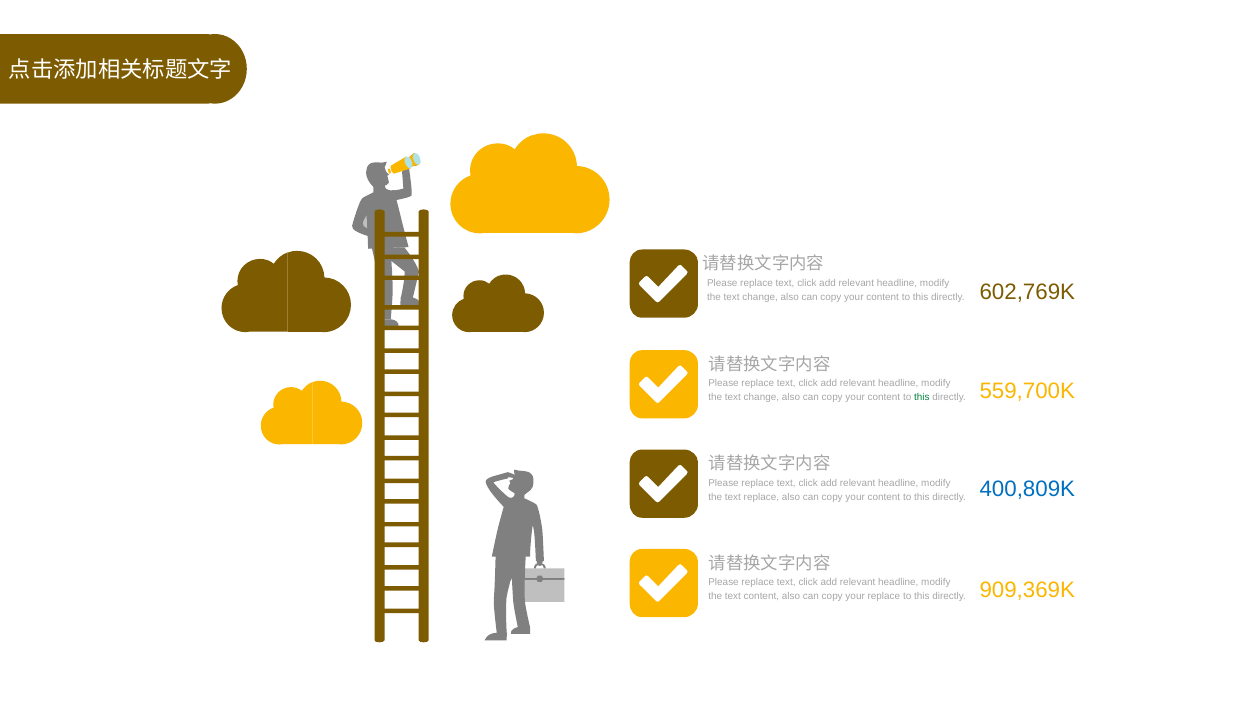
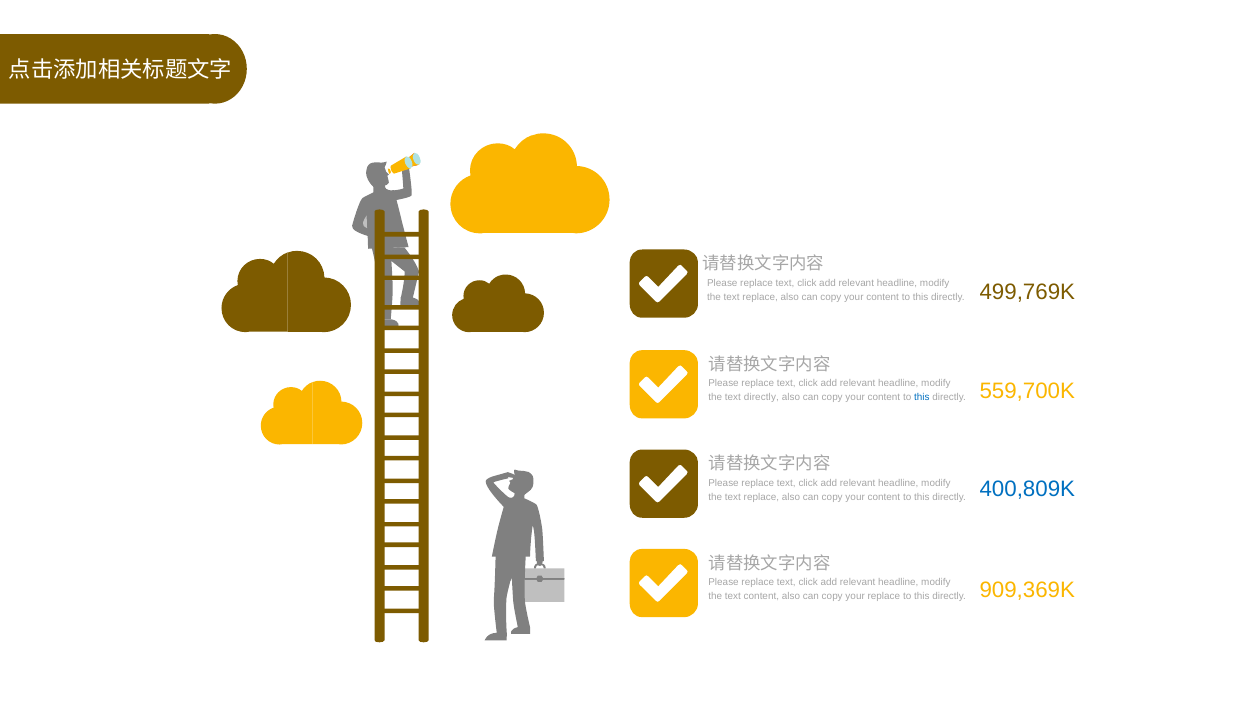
change: change -> replace (760, 297)
602,769K: 602,769K -> 499,769K (1027, 292)
change: change -> directly (761, 398)
this colour: green -> blue (922, 398)
